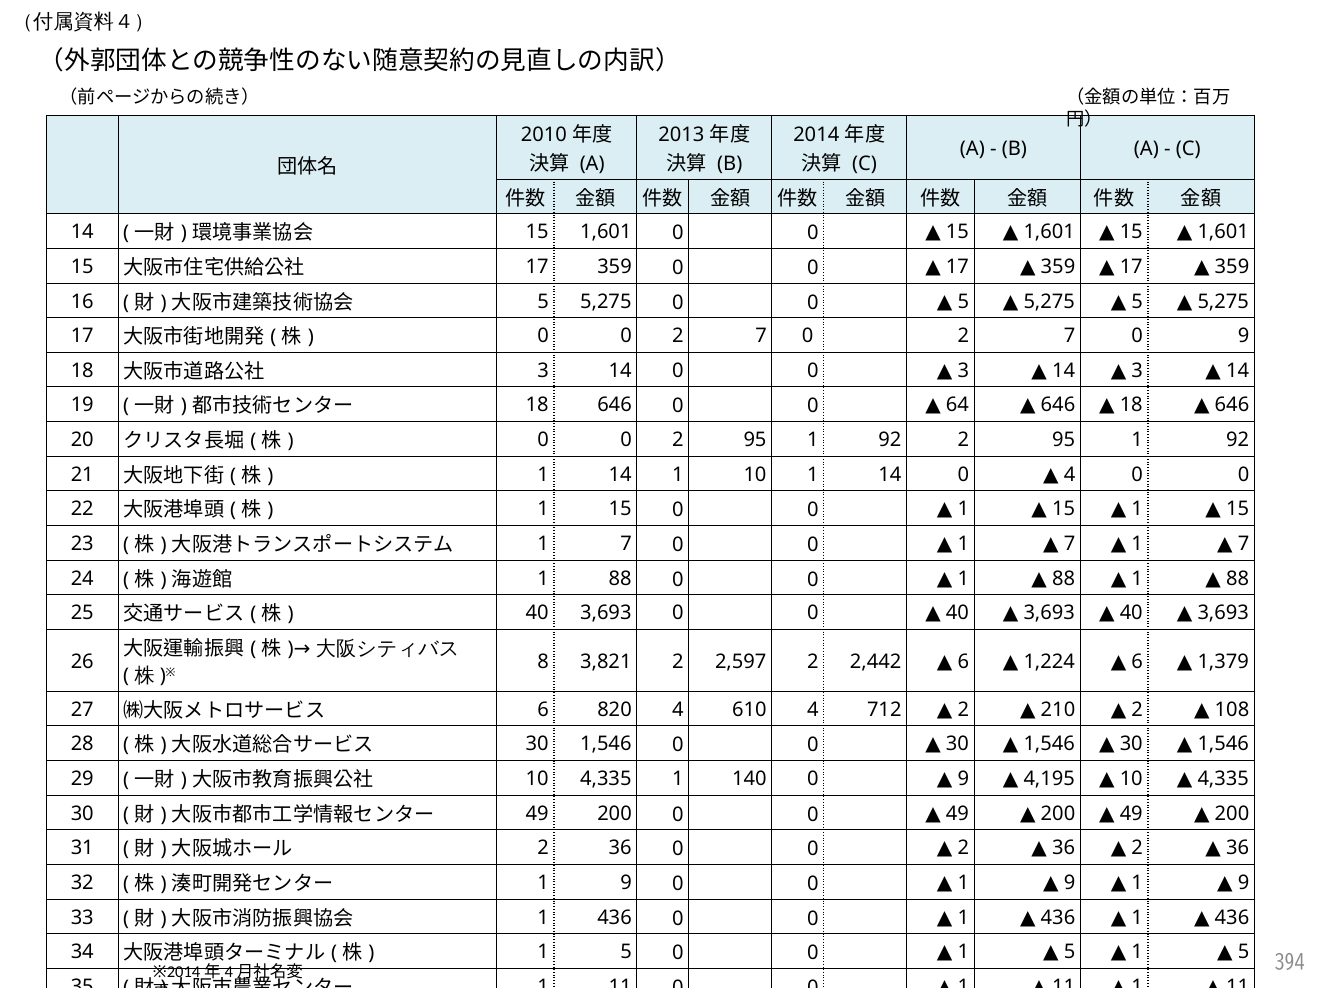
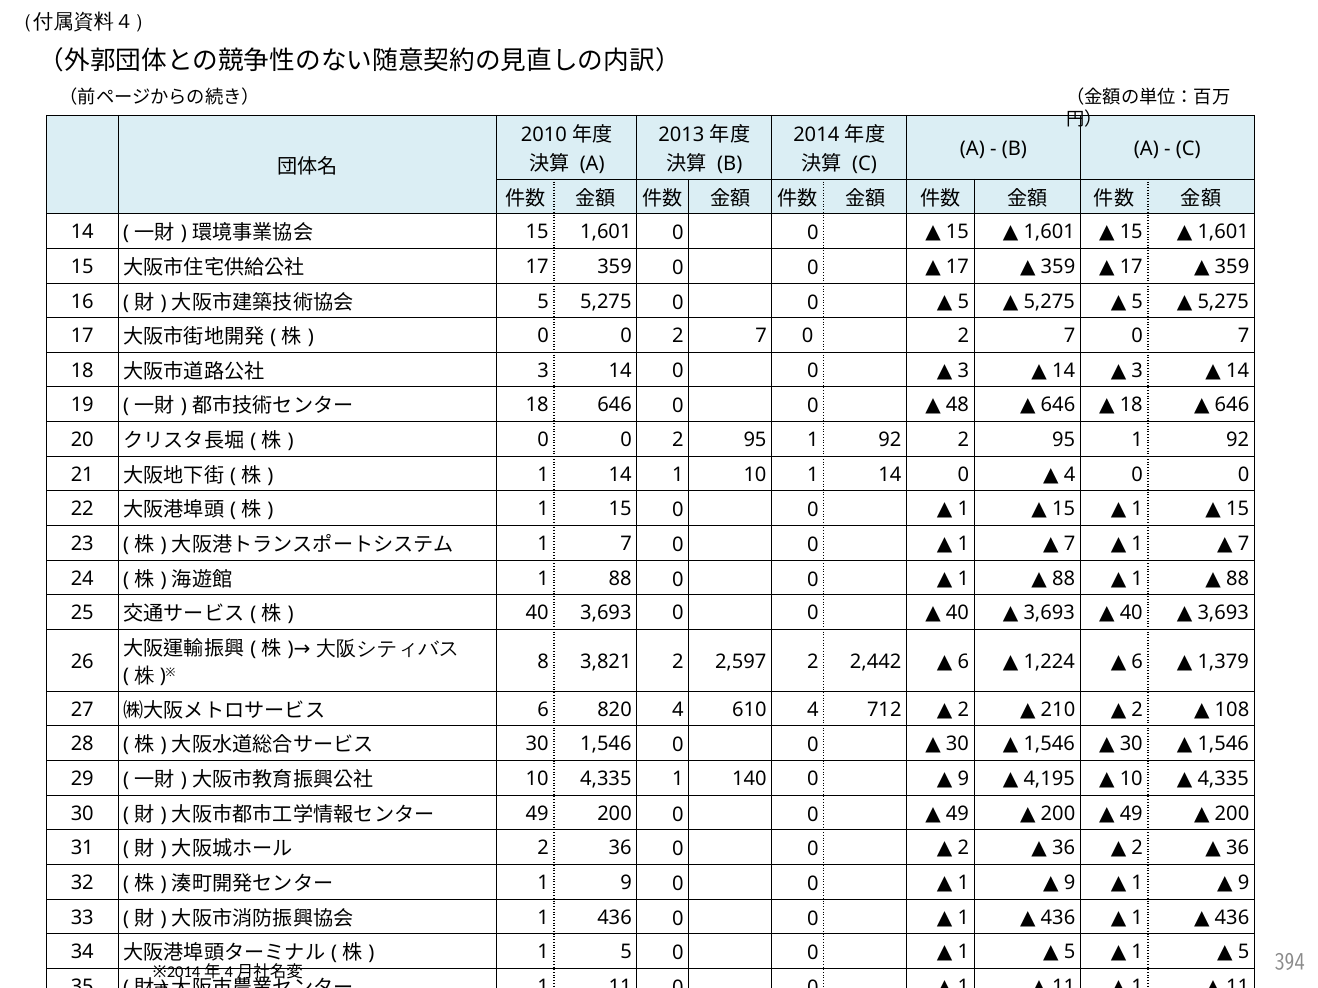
0 9: 9 -> 7 (1244, 336)
64: 64 -> 48 (957, 405)
